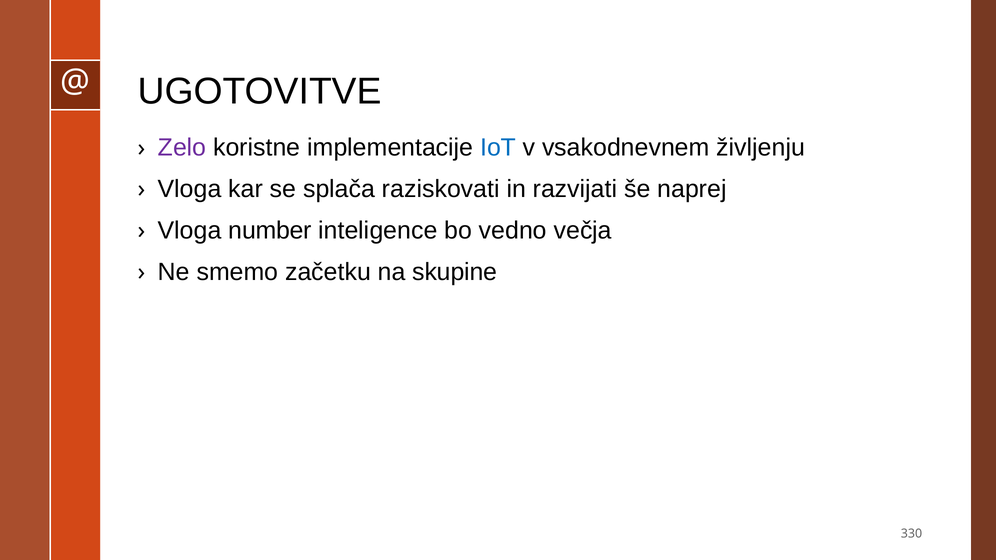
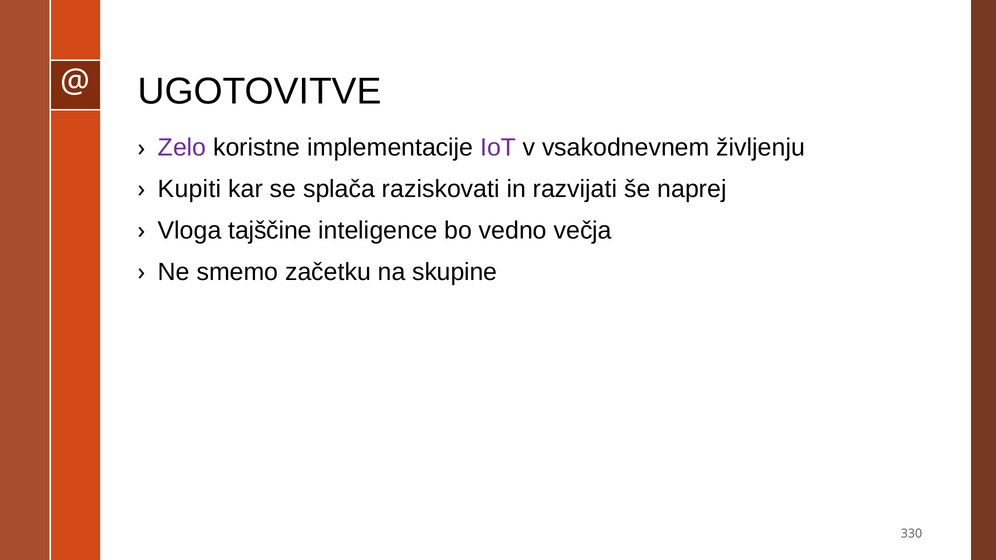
IoT colour: blue -> purple (498, 148)
Vloga: Vloga -> Kupiti (190, 189)
number: number -> tajščine (270, 231)
